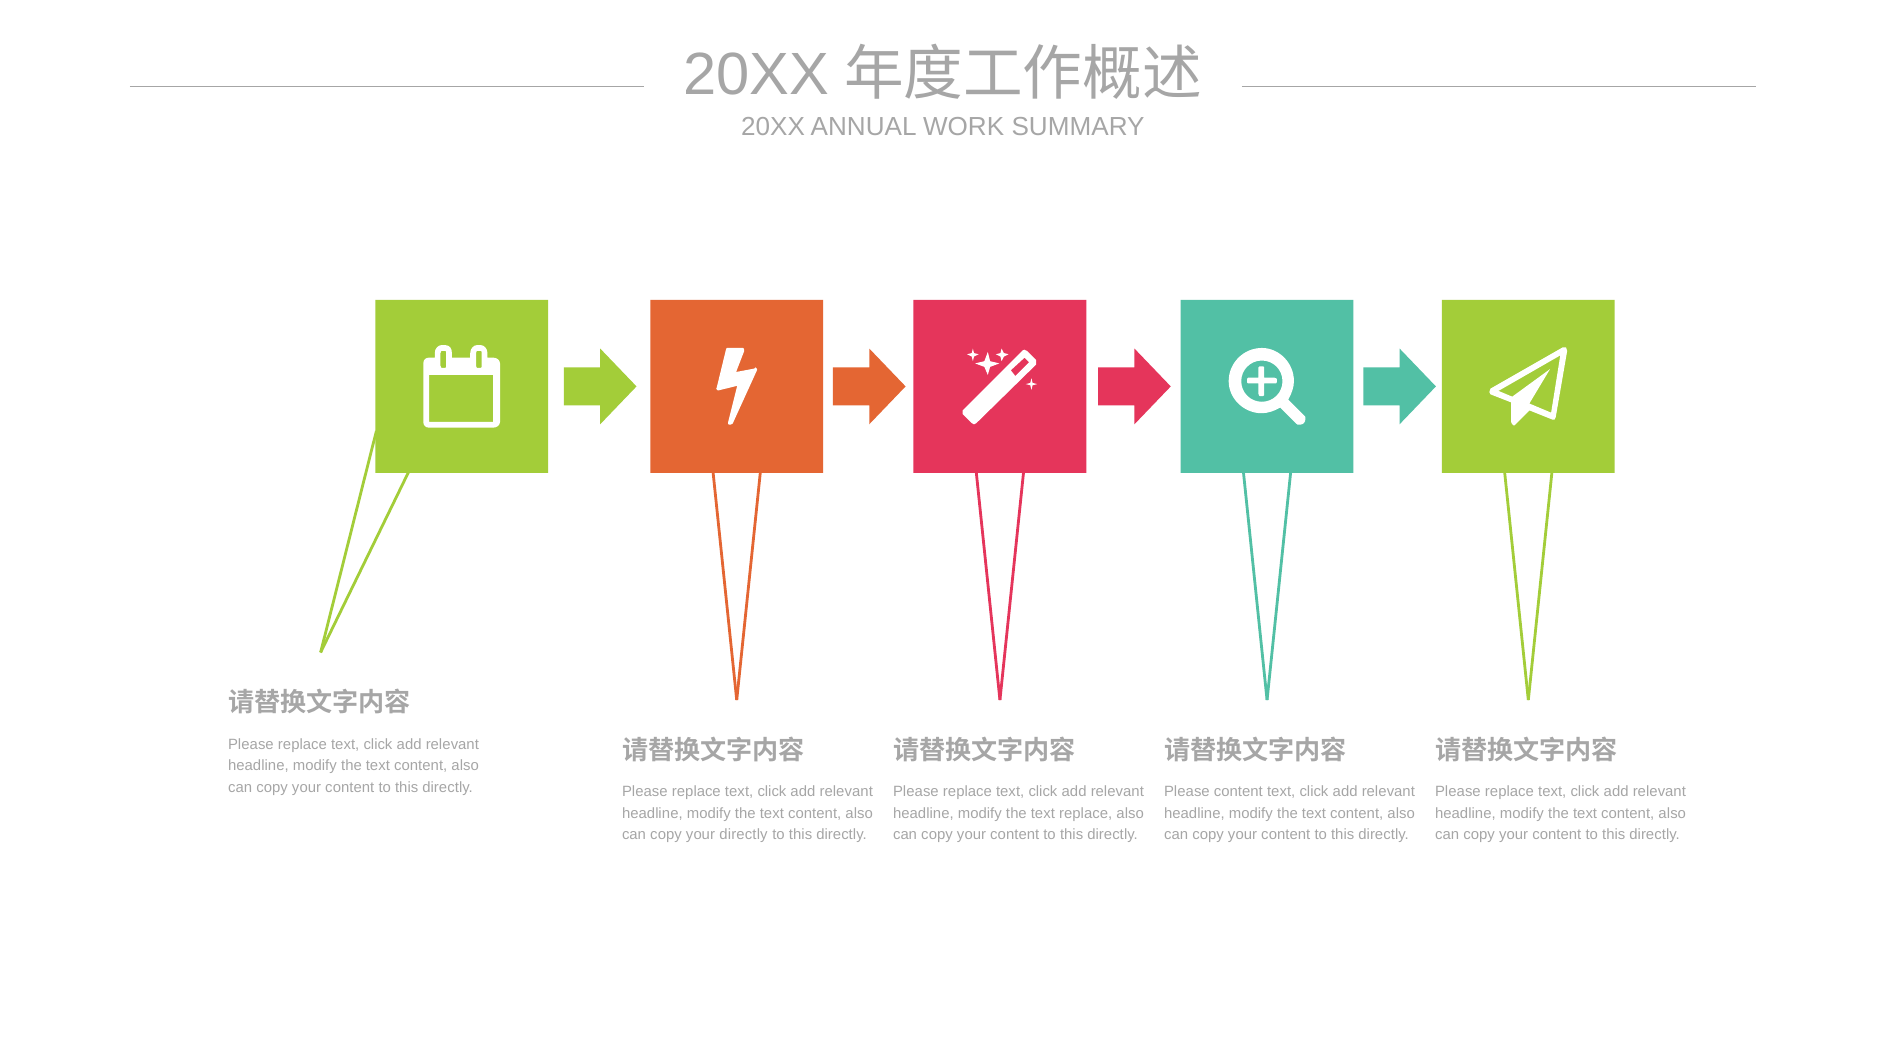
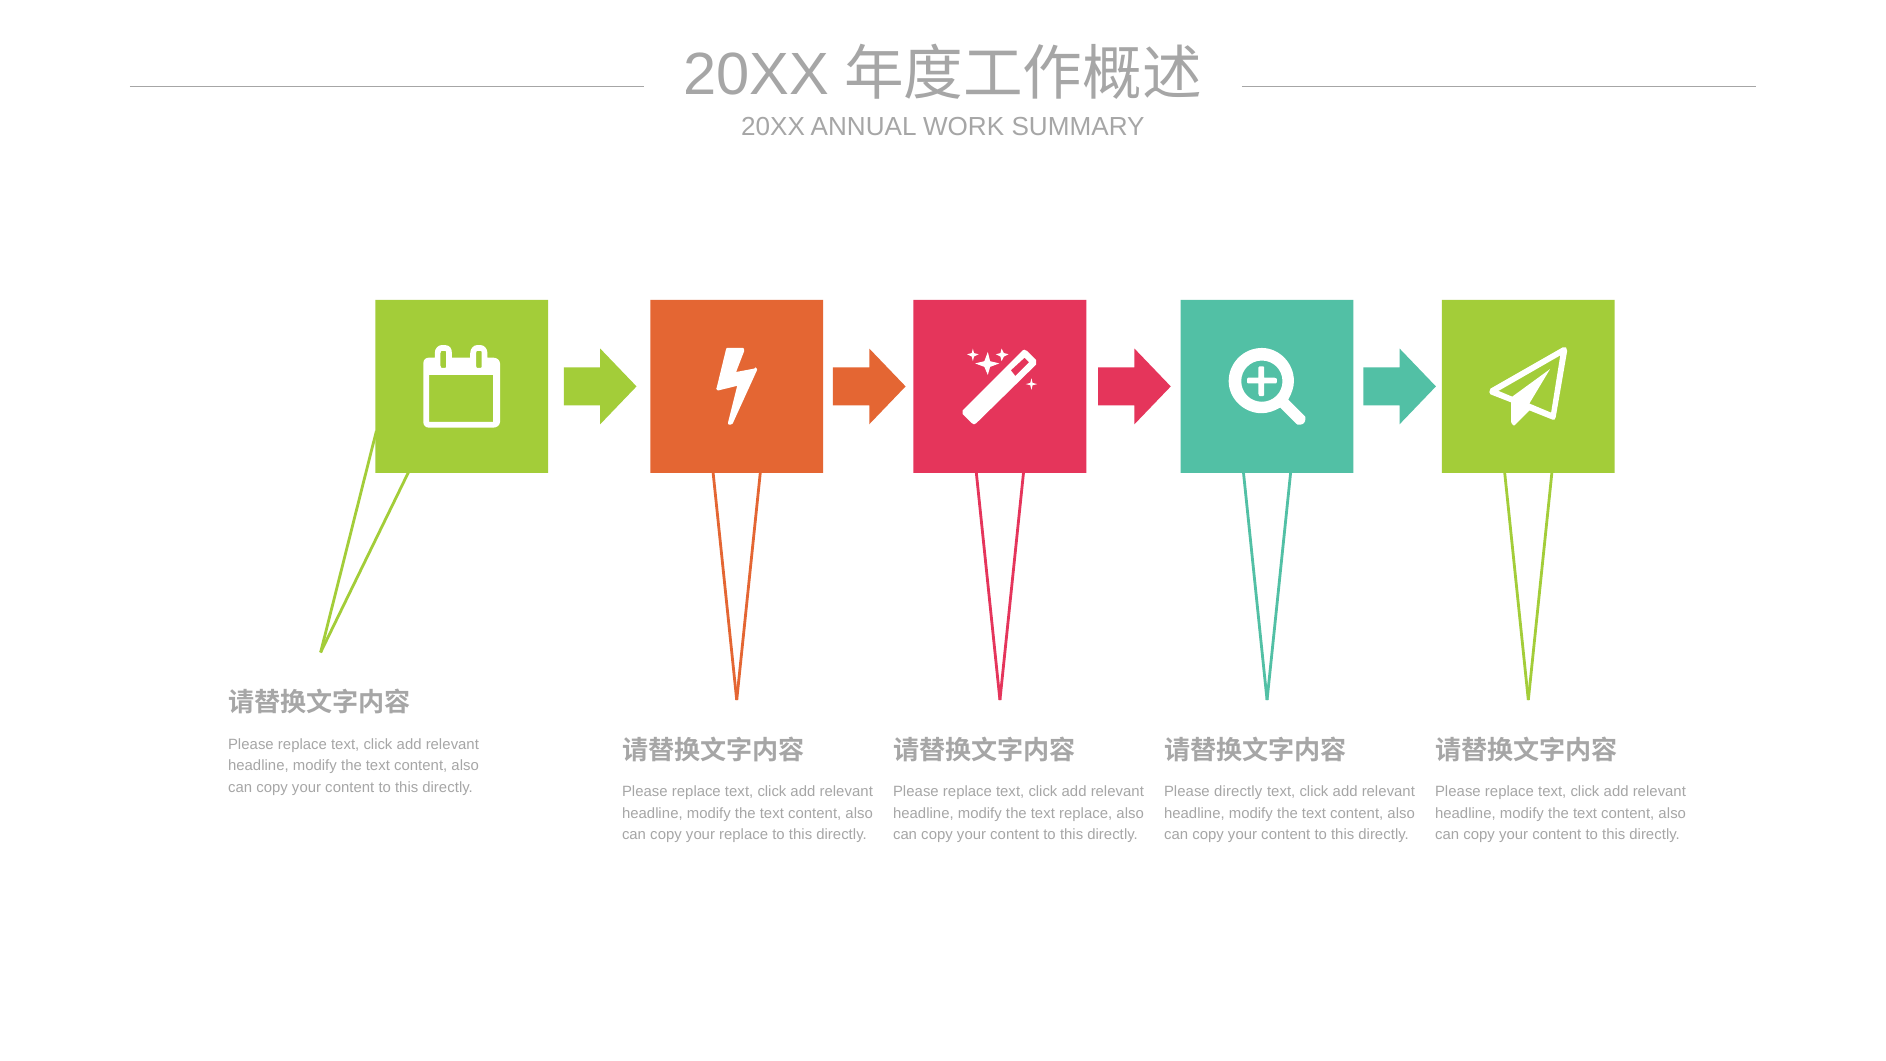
Please content: content -> directly (1238, 792)
your directly: directly -> replace (744, 835)
